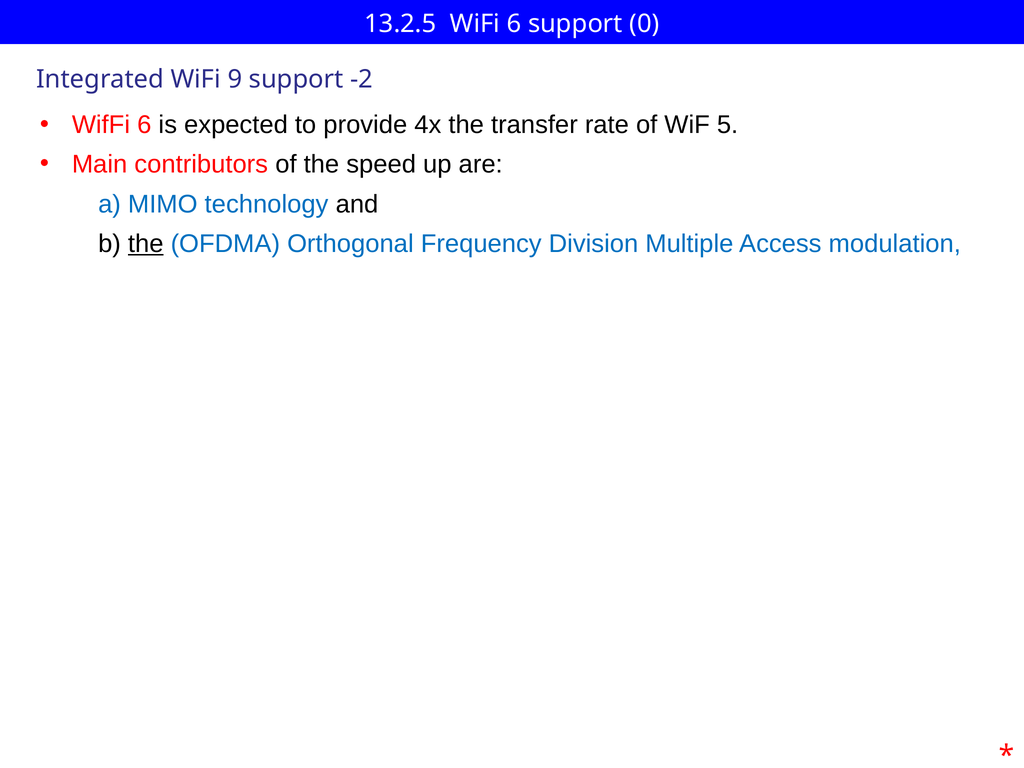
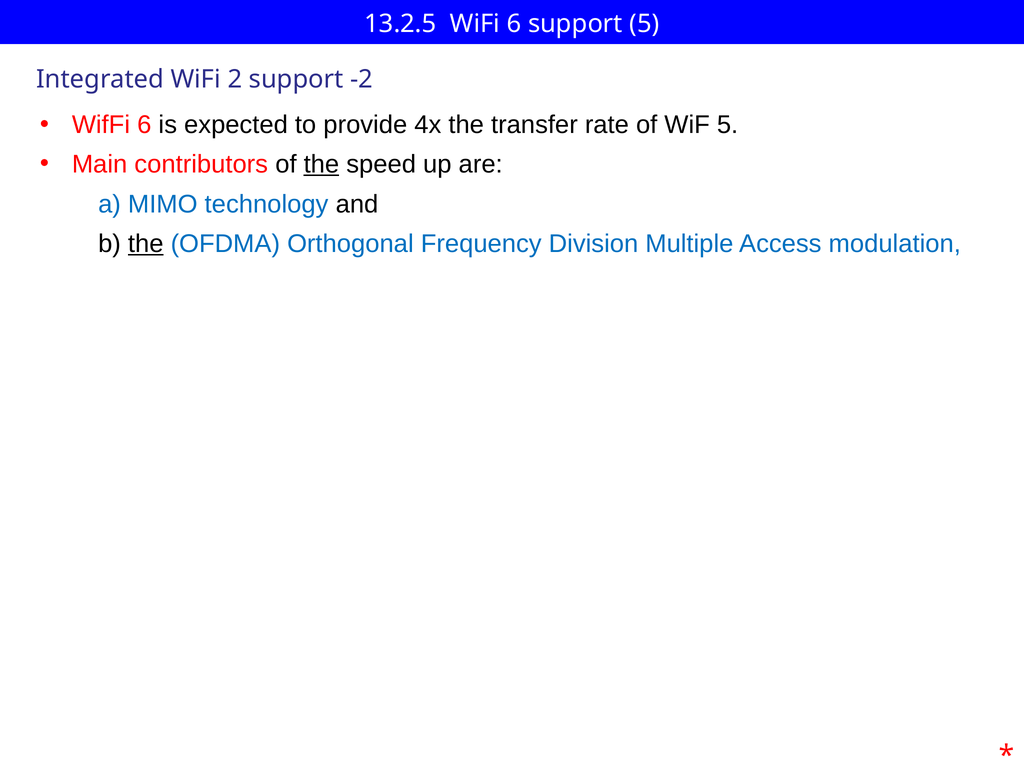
support 0: 0 -> 5 (644, 24)
9: 9 -> 2 (235, 79)
the underline: none -> present (321, 164)
